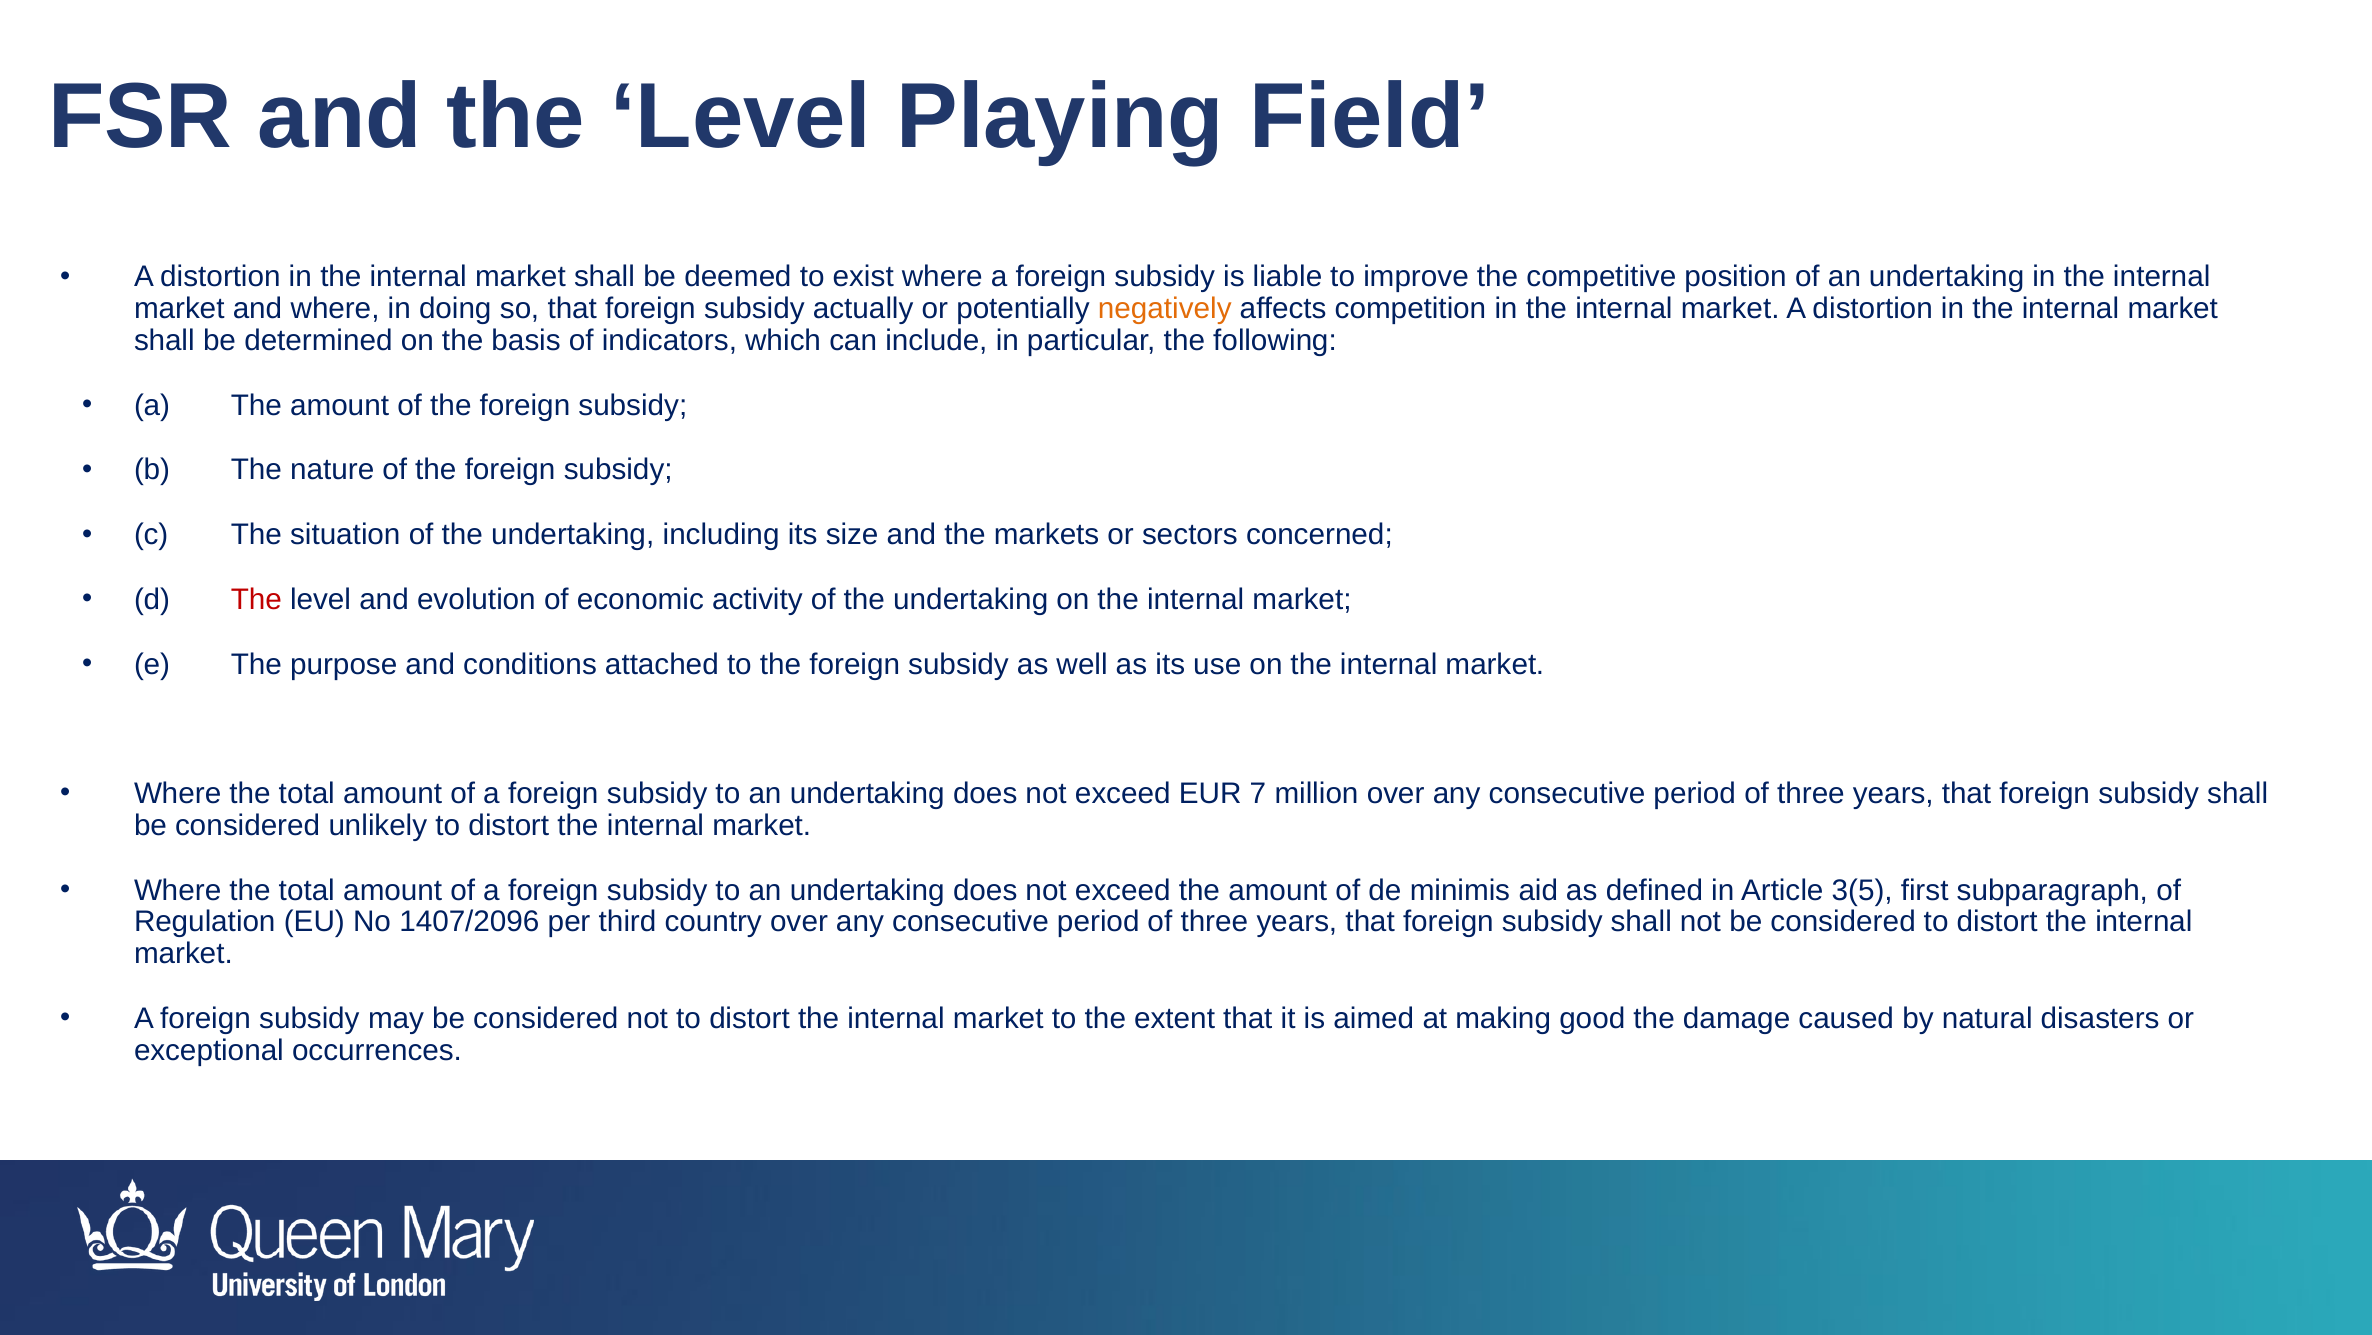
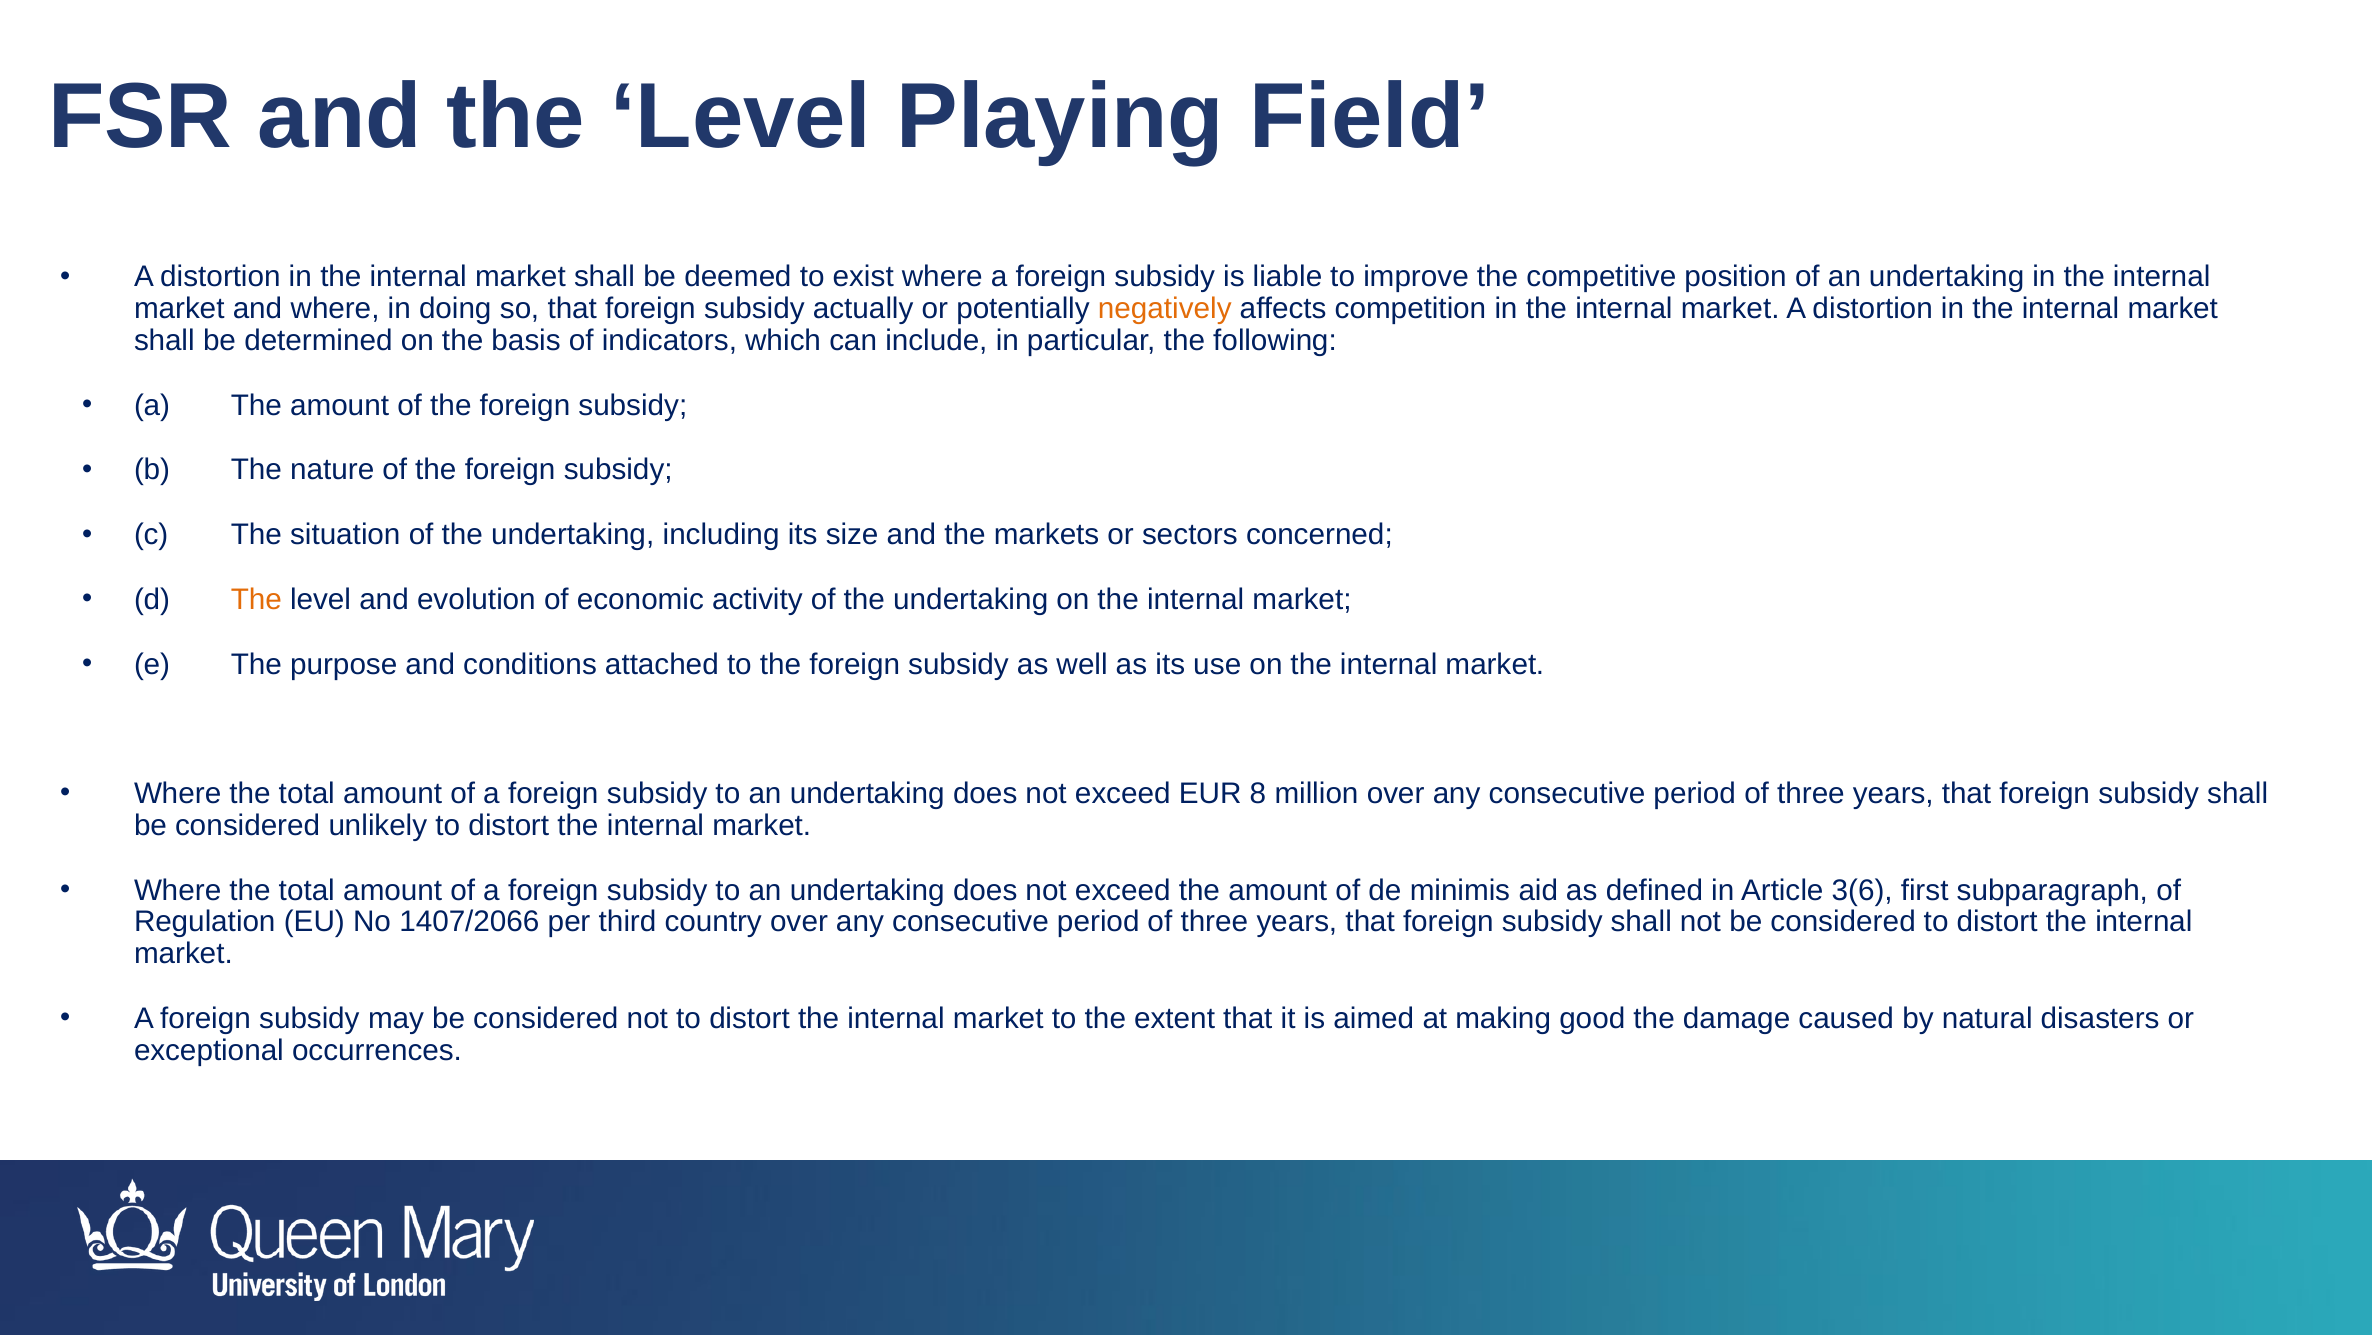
The colour: red -> orange (256, 599)
7: 7 -> 8 (1258, 793)
3(5: 3(5 -> 3(6 (1862, 890)
1407/2096: 1407/2096 -> 1407/2066 (469, 922)
